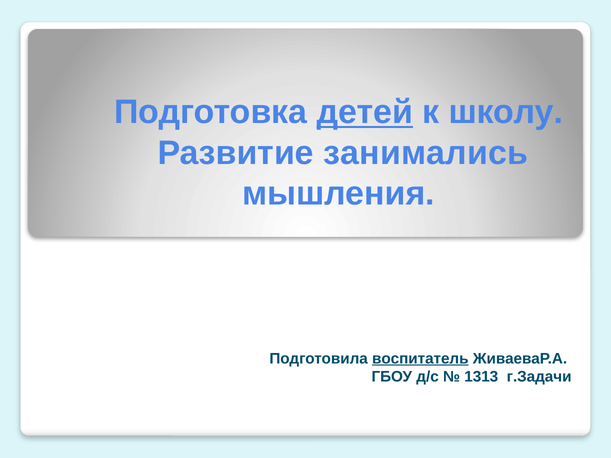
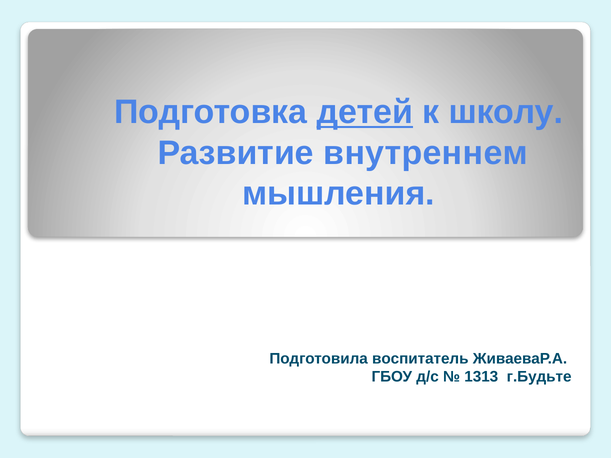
занимались: занимались -> внутреннем (426, 153)
воспитатель underline: present -> none (420, 359)
г.Задачи: г.Задачи -> г.Будьте (539, 377)
